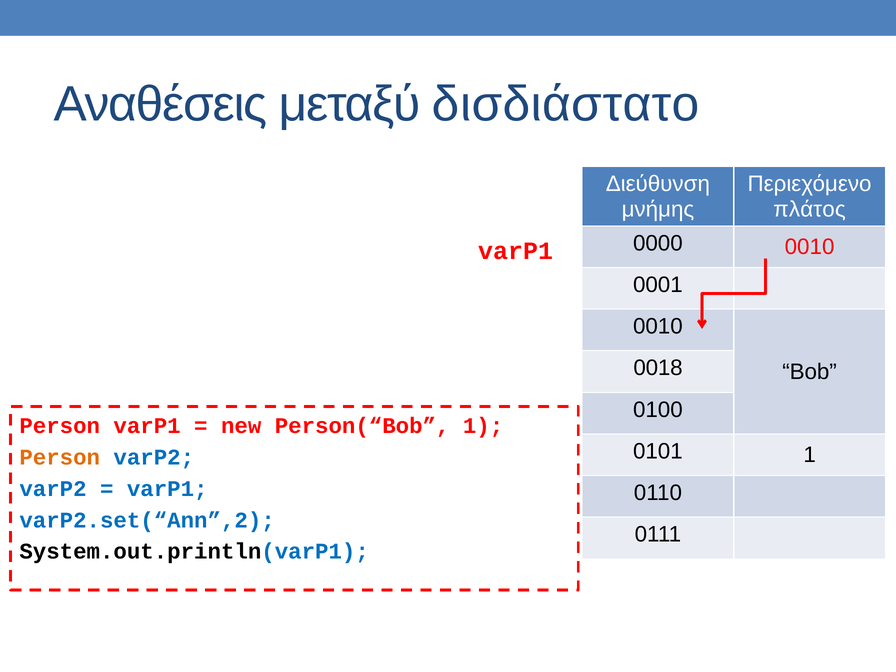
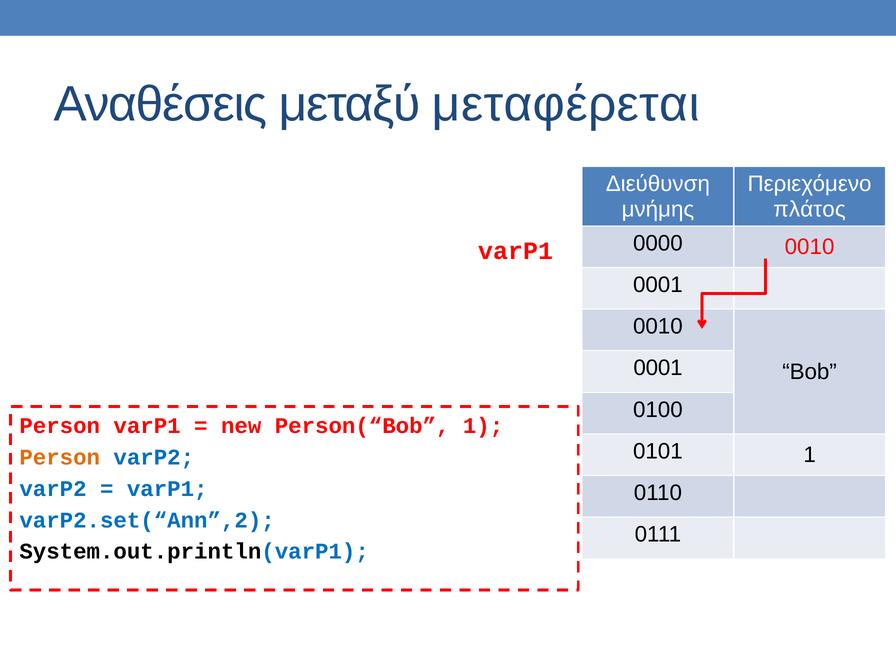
δισδιάστατο: δισδιάστατο -> μεταφέρεται (566, 104)
0018: 0018 -> 0001 (658, 368)
